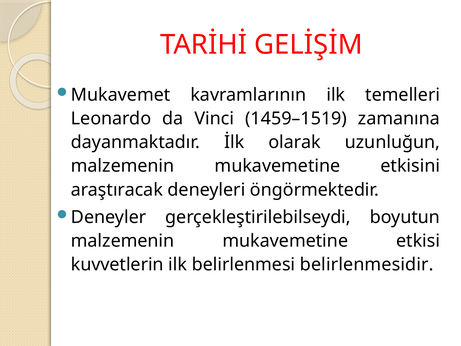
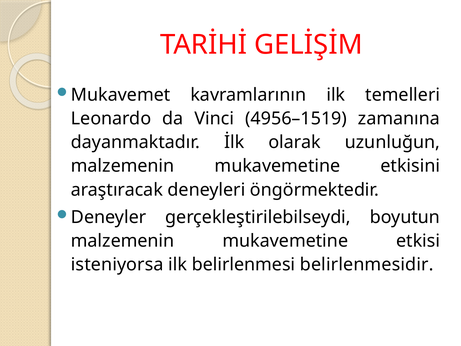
1459–1519: 1459–1519 -> 4956–1519 (296, 119)
kuvvetlerin: kuvvetlerin -> isteniyorsa (117, 264)
